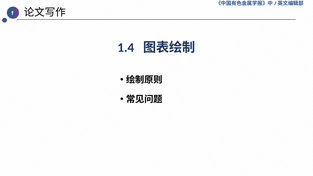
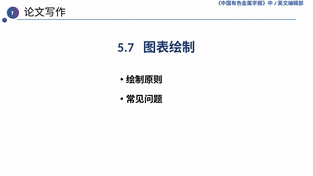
1.4: 1.4 -> 5.7 (126, 48)
